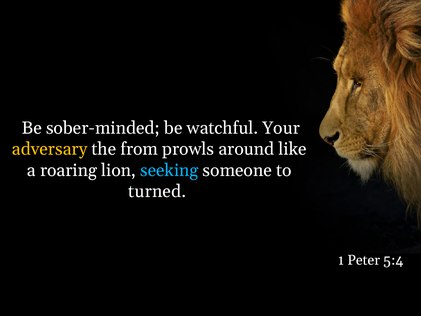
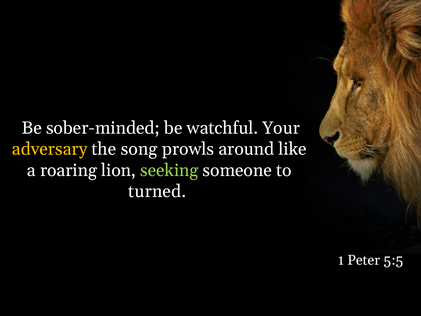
from: from -> song (139, 149)
seeking colour: light blue -> light green (169, 170)
5:4: 5:4 -> 5:5 (393, 260)
